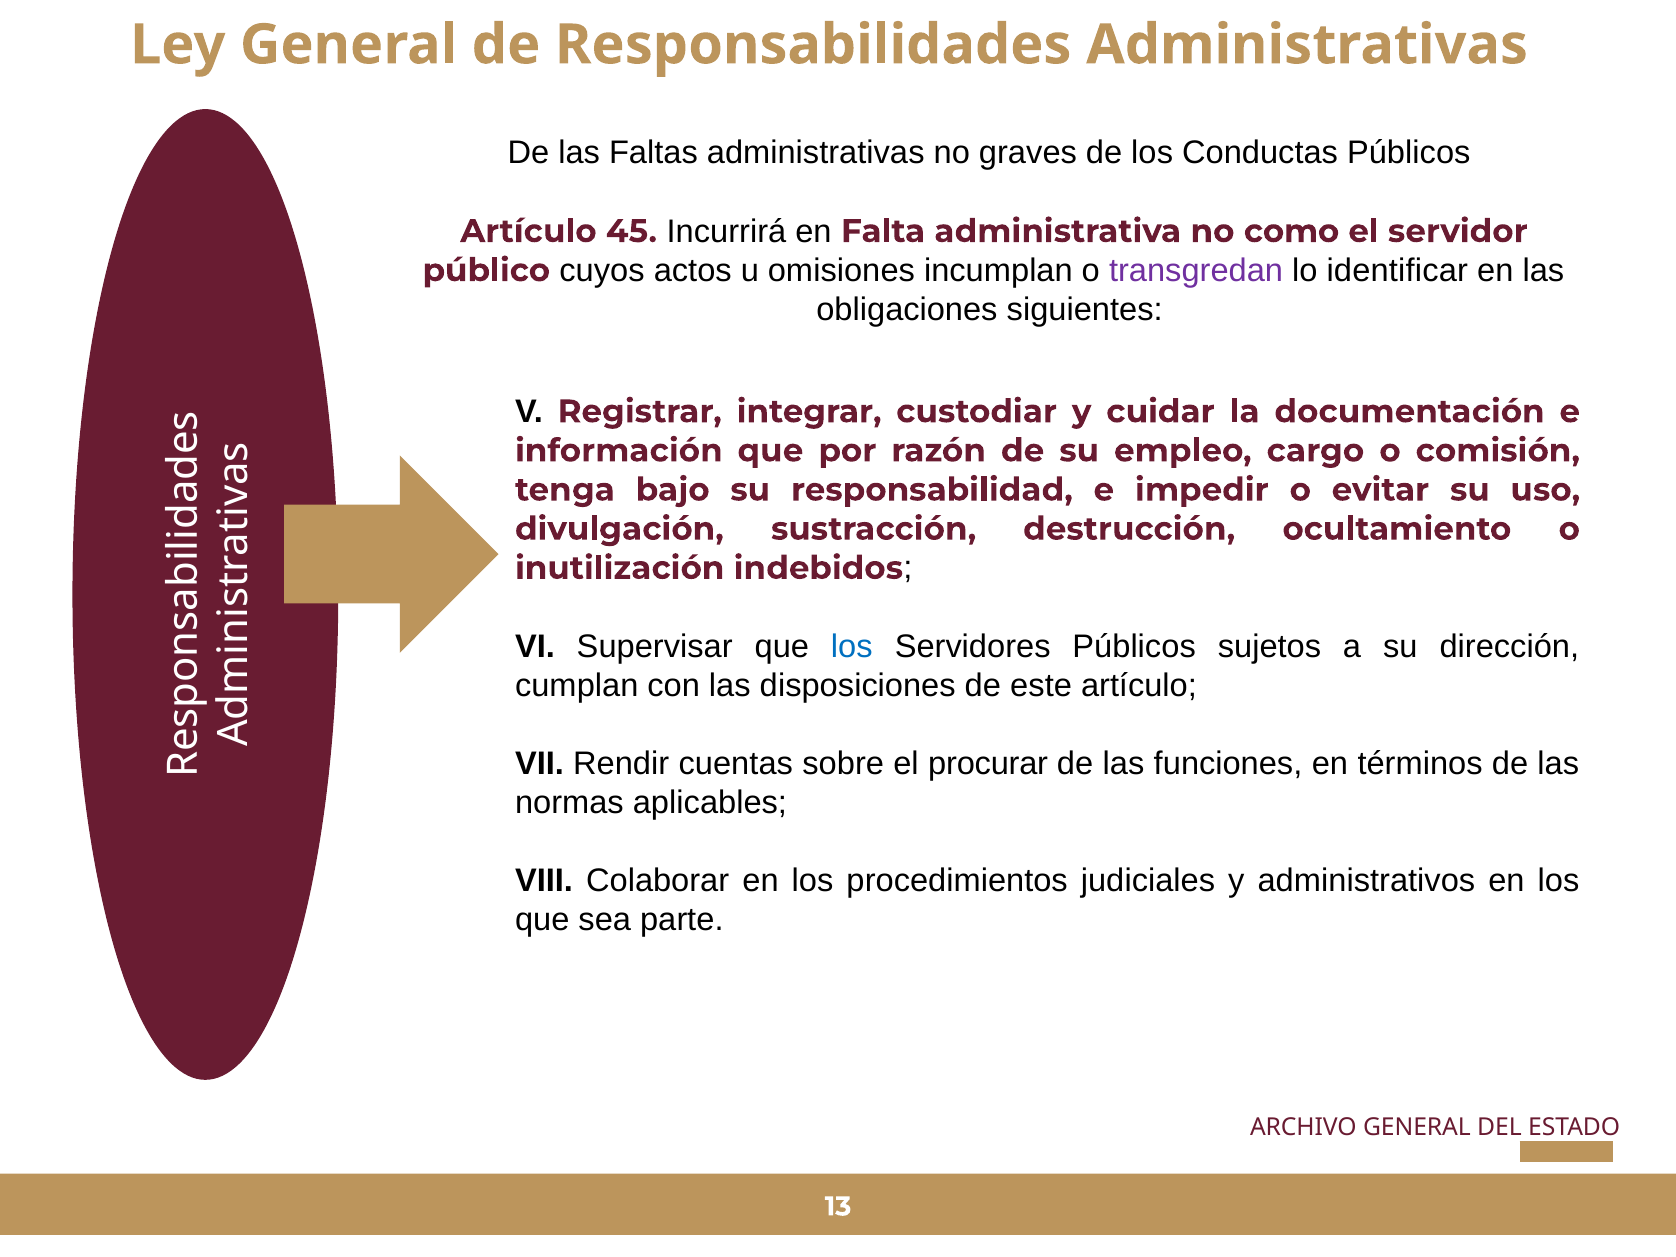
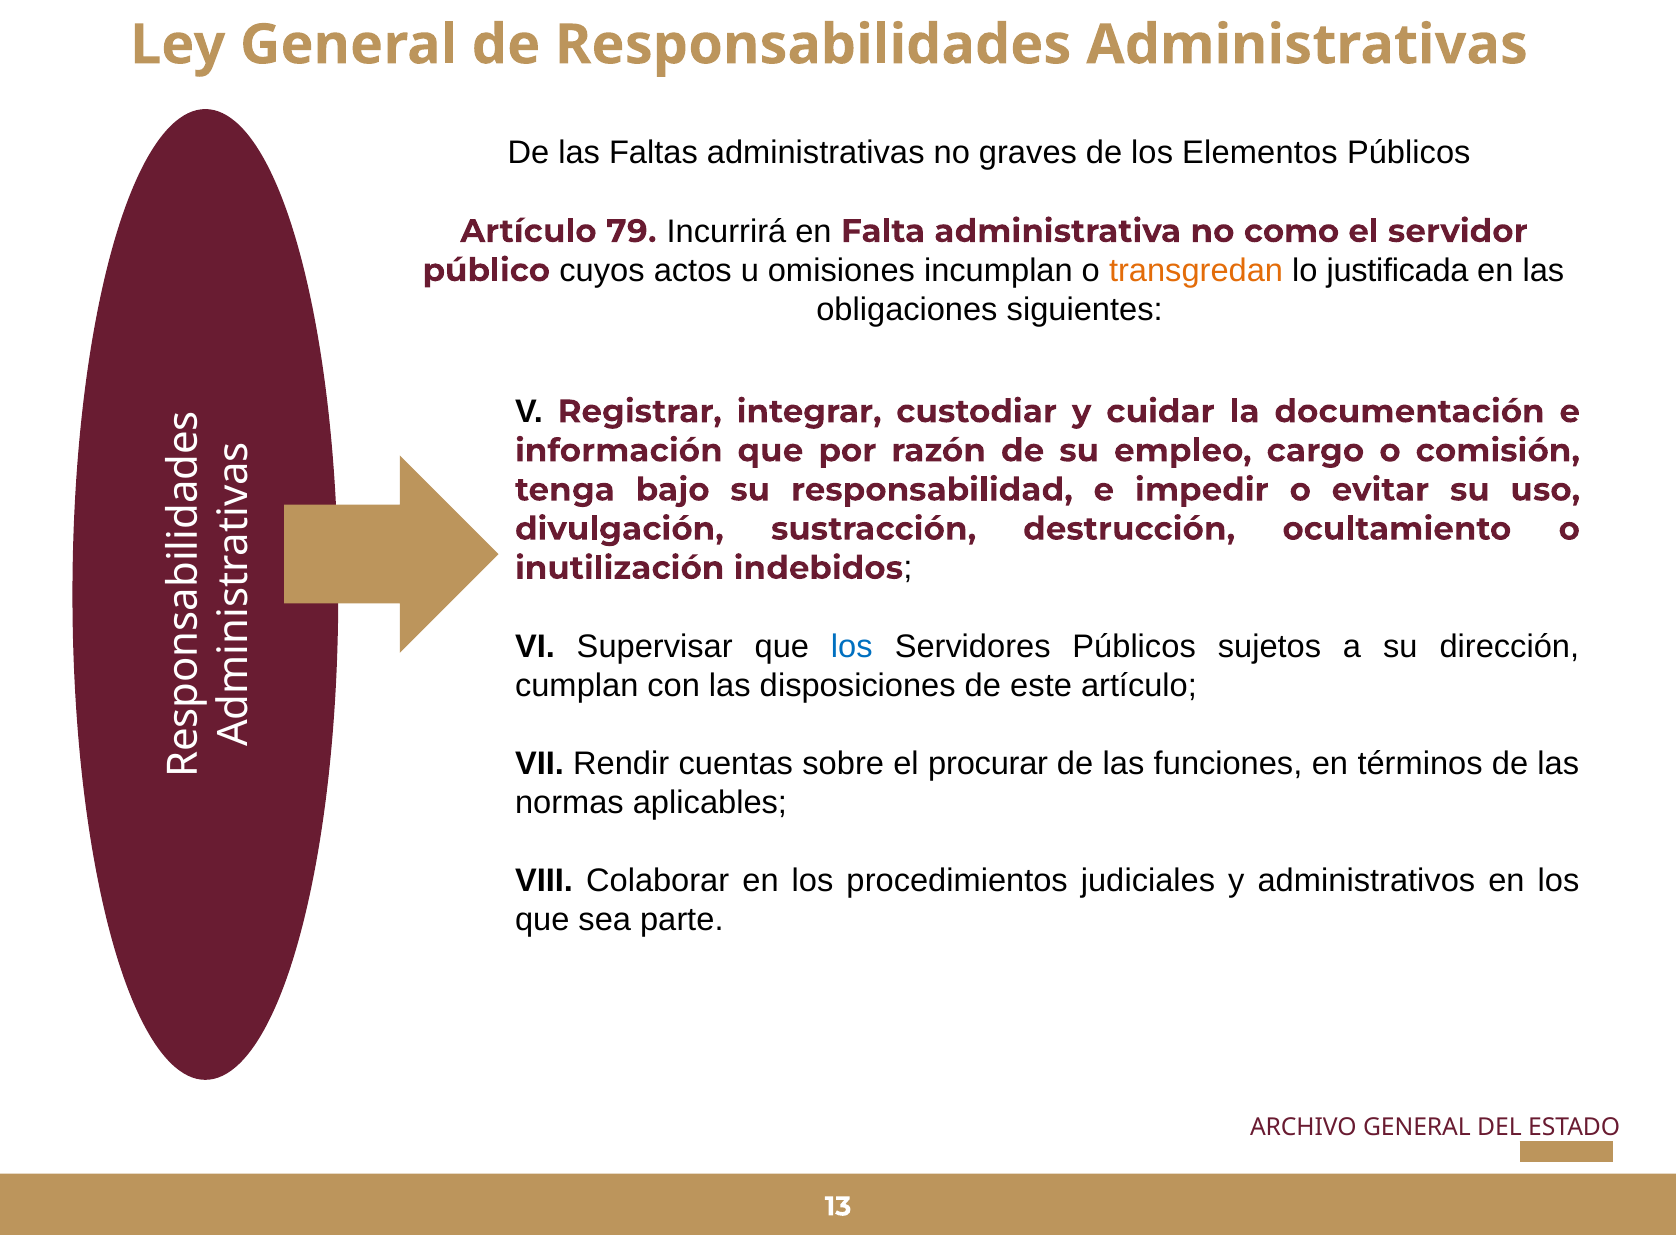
Conductas: Conductas -> Elementos (1260, 153)
45: 45 -> 79 (631, 231)
transgredan colour: purple -> orange (1196, 270)
identificar: identificar -> justificada (1398, 270)
